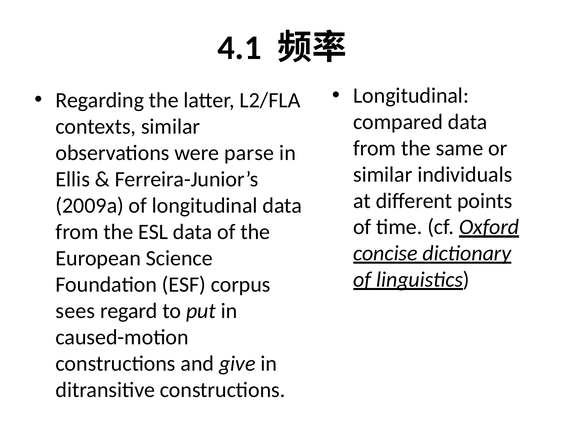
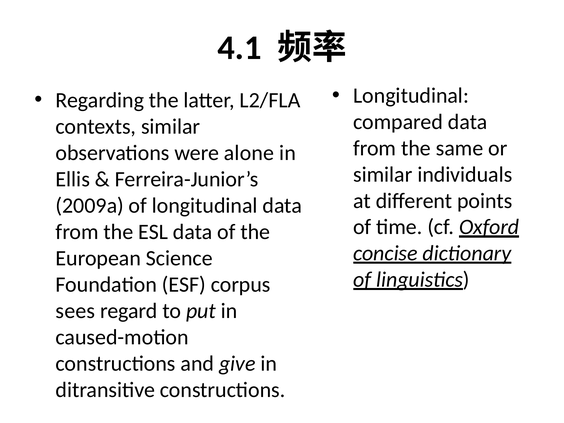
parse: parse -> alone (249, 153)
